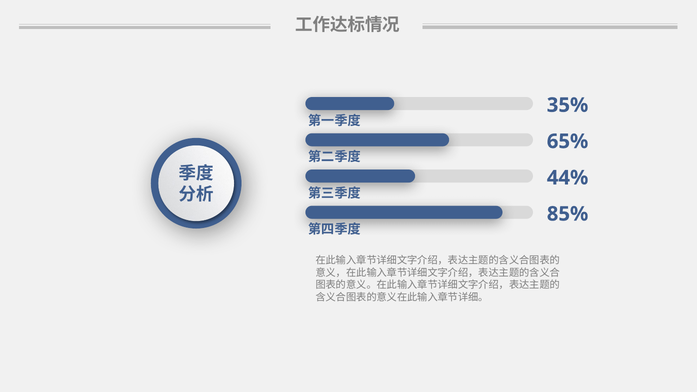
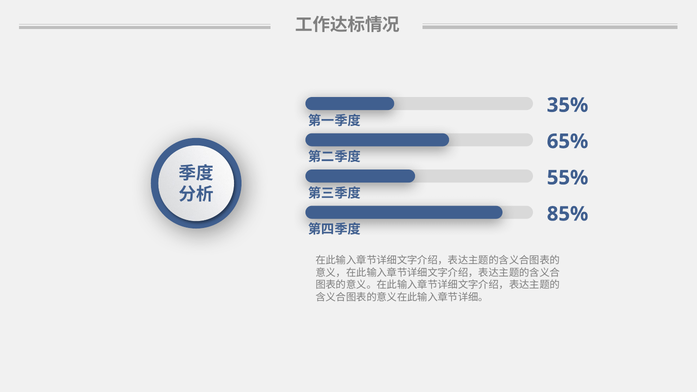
44%: 44% -> 55% (568, 178)
